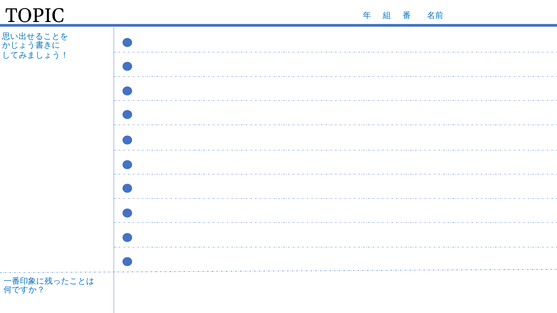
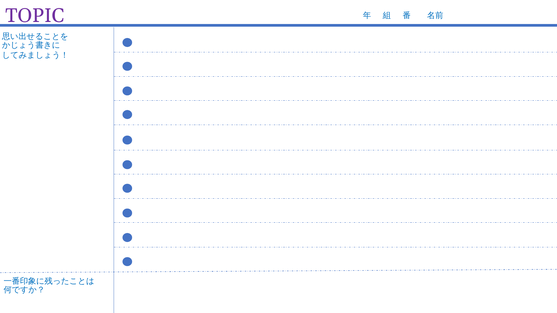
TOPIC colour: black -> purple (35, 16)
